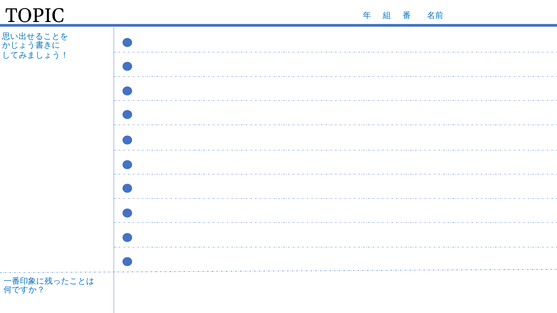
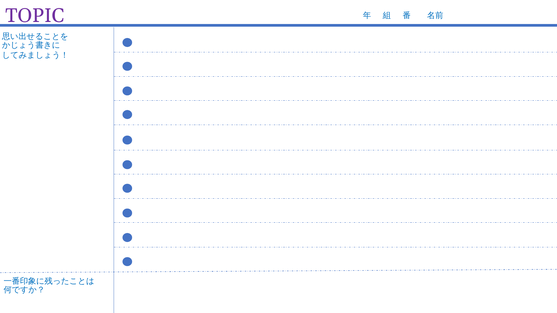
TOPIC colour: black -> purple (35, 16)
